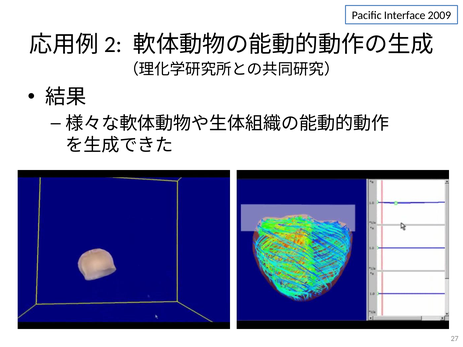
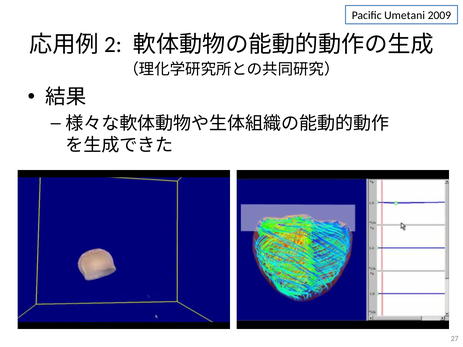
Interface: Interface -> Umetani (405, 15)
